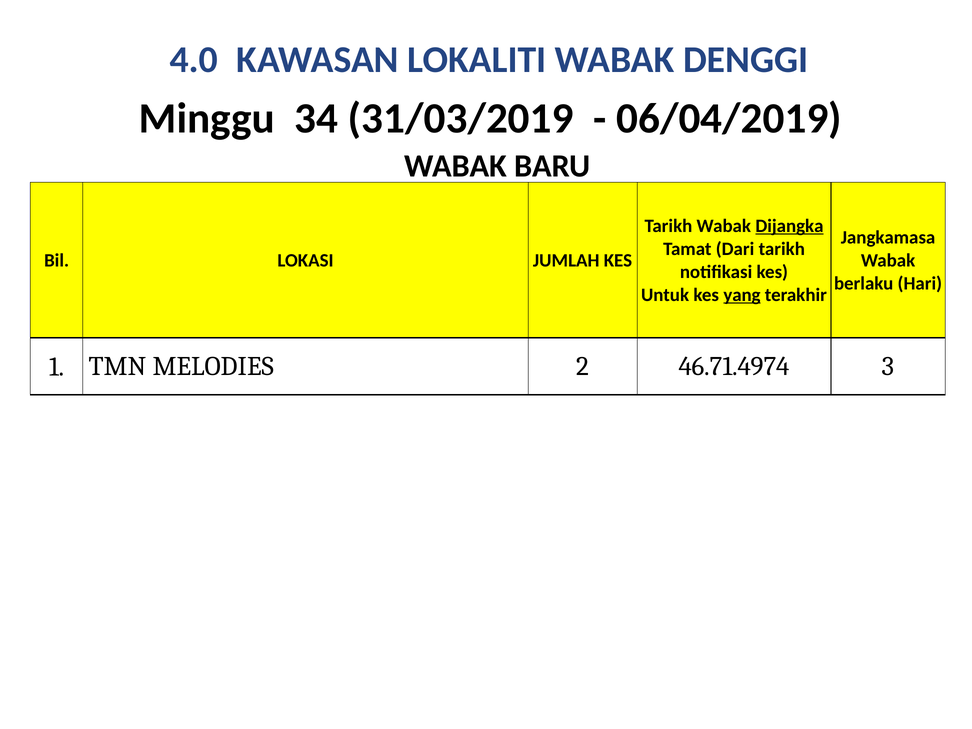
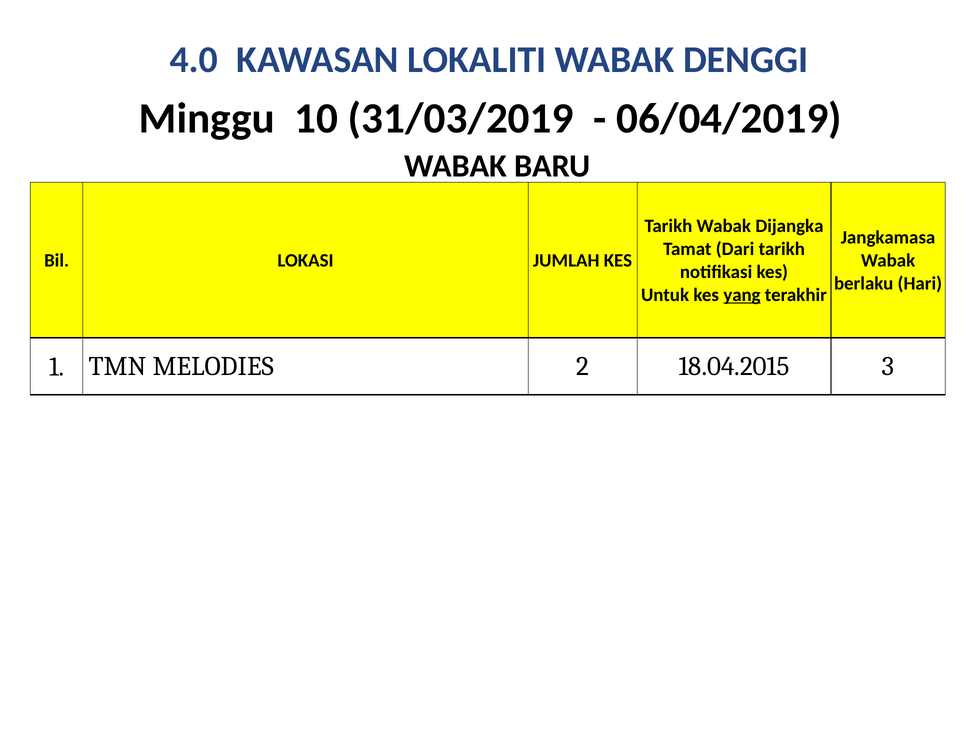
34: 34 -> 10 (316, 119)
Dijangka underline: present -> none (789, 226)
46.71.4974: 46.71.4974 -> 18.04.2015 (734, 366)
